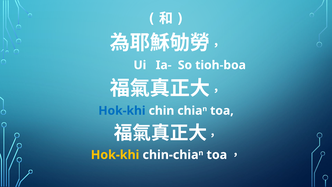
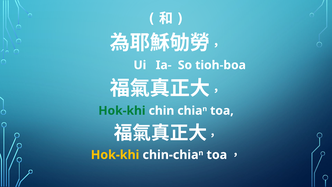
Hok-khi colour: blue -> green (122, 111)
